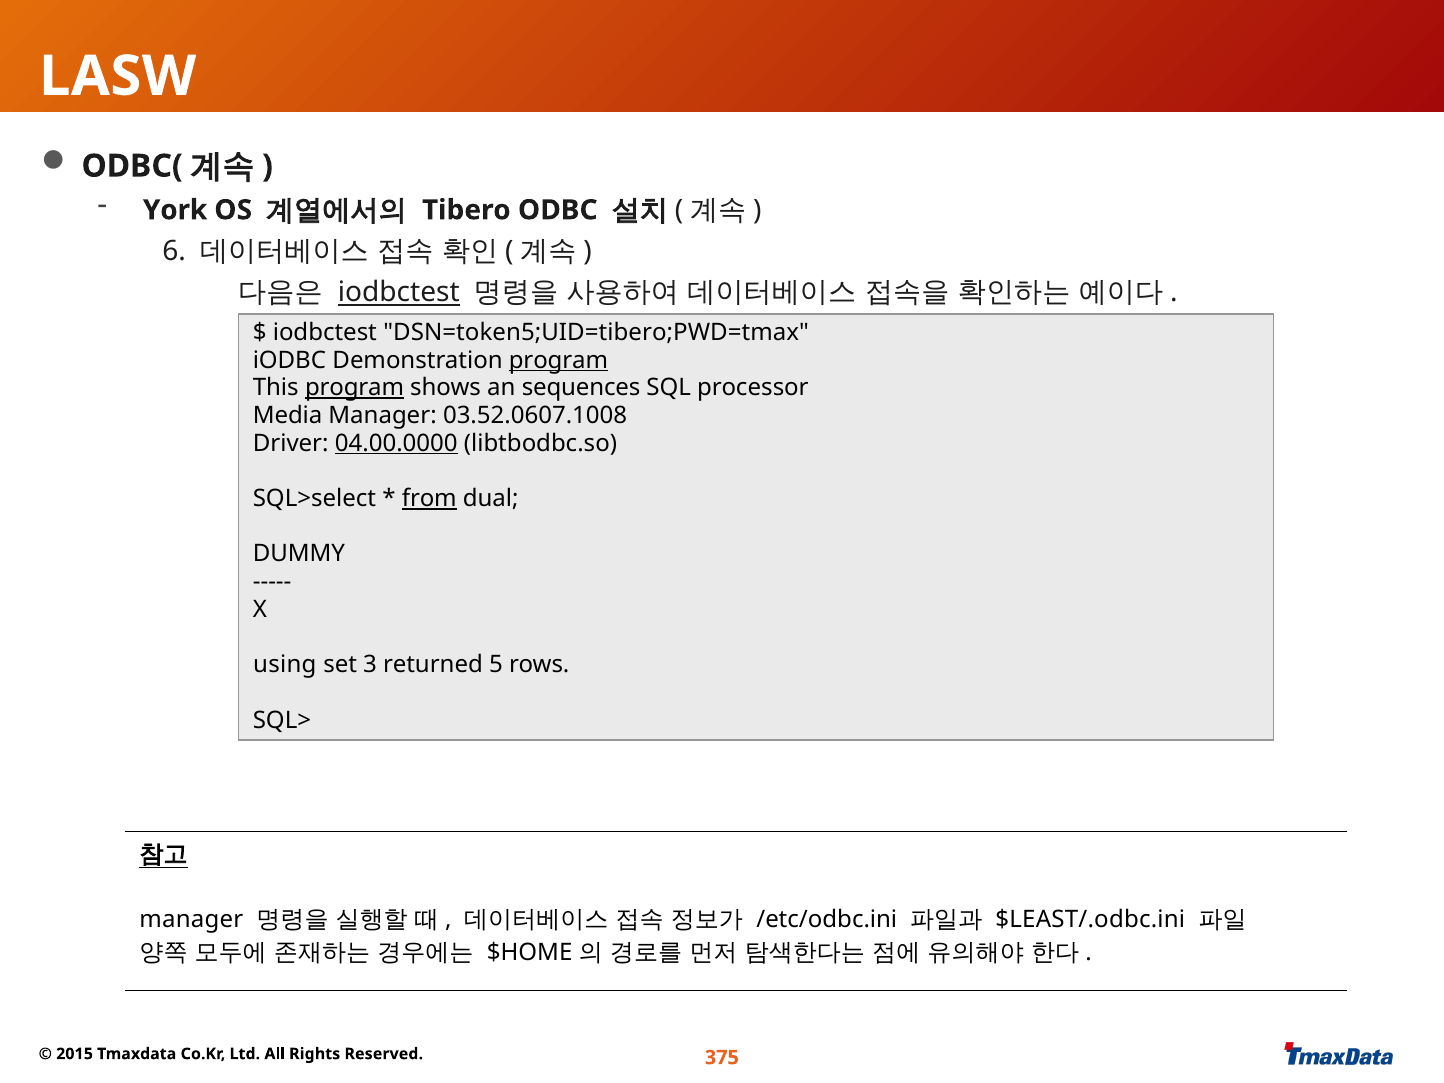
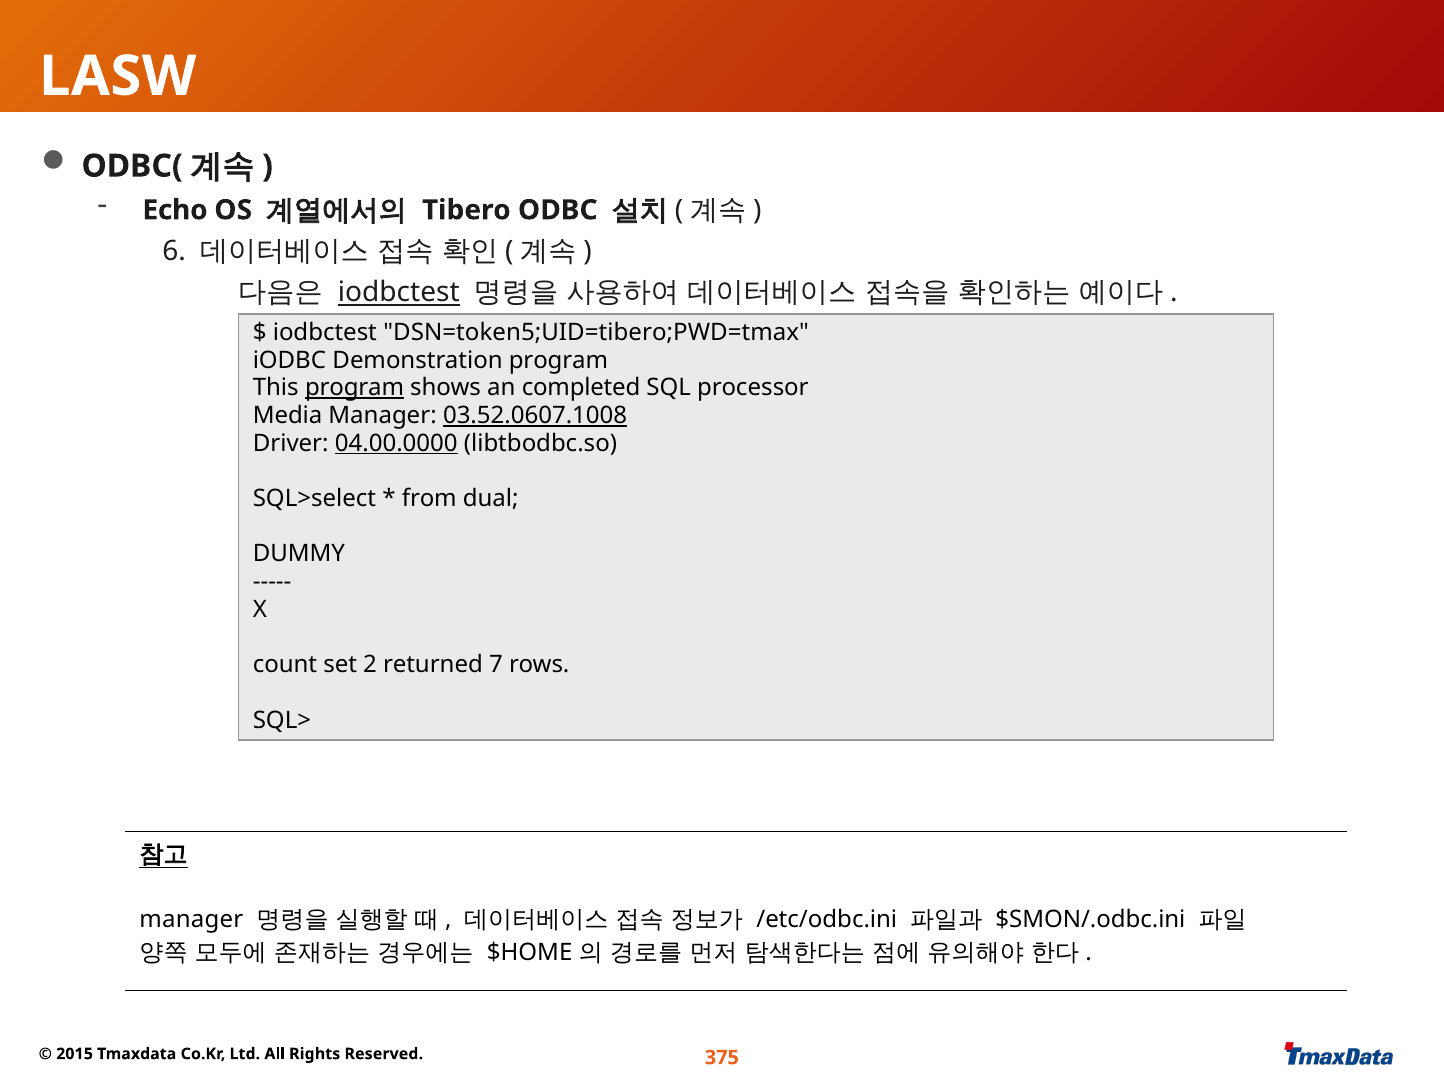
York: York -> Echo (175, 210)
program underline: present -> none (558, 360)
sequences: sequences -> completed (581, 388)
03.52.0607.1008 underline: none -> present (535, 416)
from underline: present -> none (429, 499)
using: using -> count (285, 665)
3: 3 -> 2 (370, 665)
5: 5 -> 7 (496, 665)
$LEAST/.odbc.ini: $LEAST/.odbc.ini -> $SMON/.odbc.ini (1090, 920)
